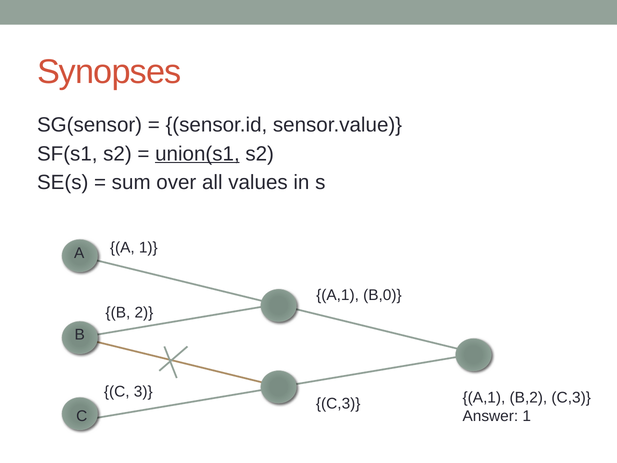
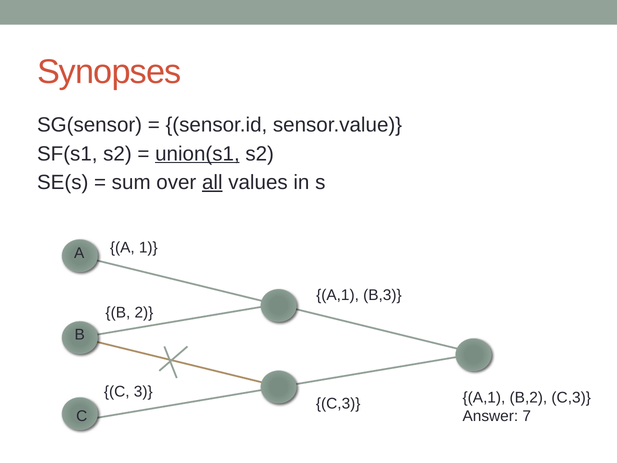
all underline: none -> present (212, 182)
B,0: B,0 -> B,3 (382, 295)
Answer 1: 1 -> 7 (527, 416)
